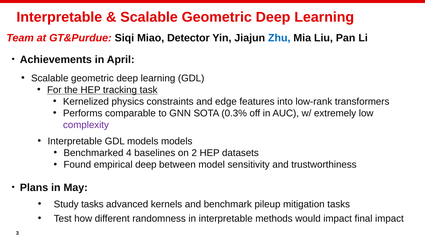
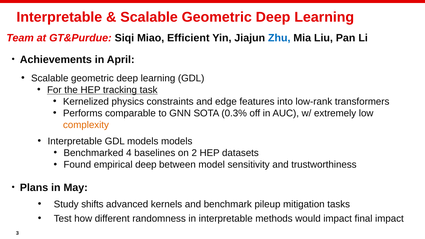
Detector: Detector -> Efficient (188, 38)
complexity colour: purple -> orange (86, 125)
Study tasks: tasks -> shifts (92, 204)
